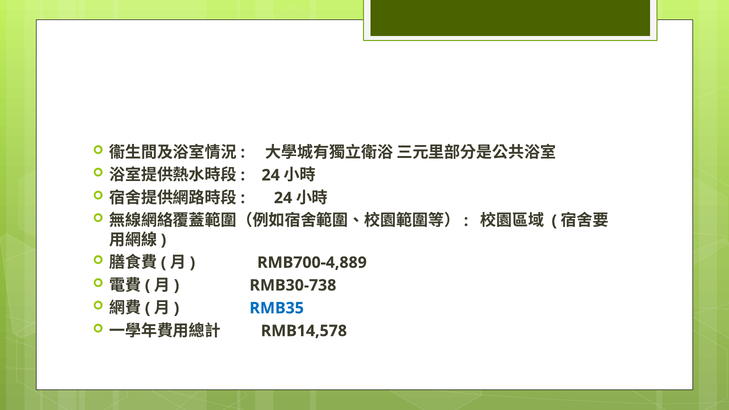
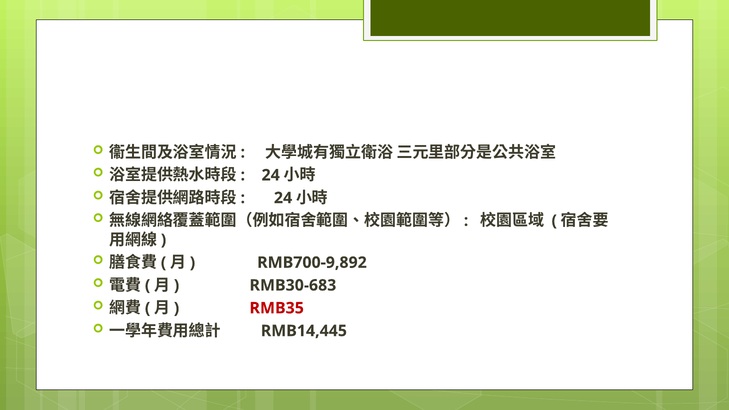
RMB700-4,889: RMB700-4,889 -> RMB700-9,892 (312, 263)
RMB30-738: RMB30-738 -> RMB30-683 (293, 285)
RMB35 colour: blue -> red (277, 308)
RMB14,578: RMB14,578 -> RMB14,445 (304, 331)
